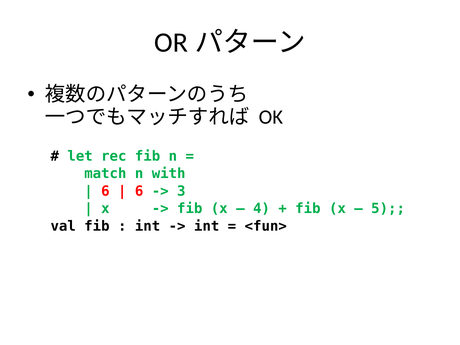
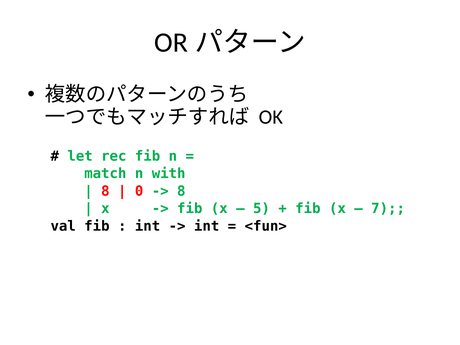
6: 6 -> 8 (105, 191)
6: 6 -> 0 (139, 191)
3: 3 -> 8 (181, 191)
4: 4 -> 5 (261, 209)
5: 5 -> 7 (388, 209)
